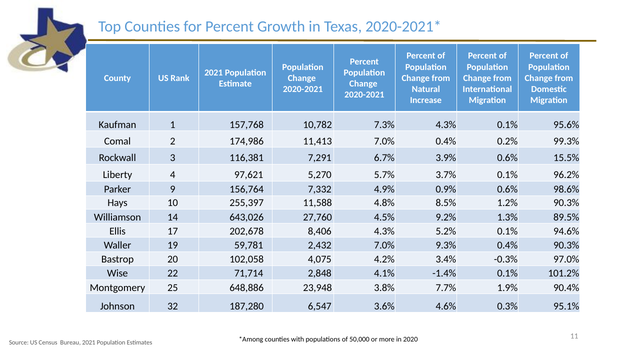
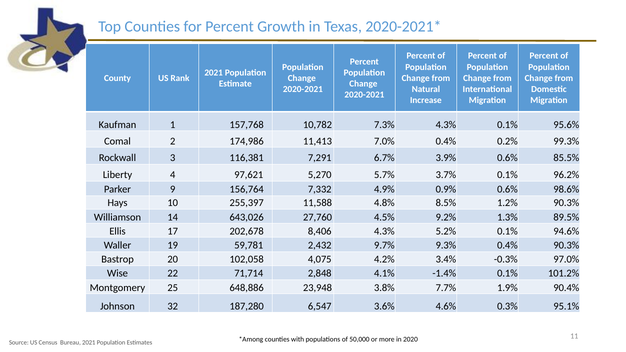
15.5%: 15.5% -> 85.5% (566, 158)
2,432 7.0%: 7.0% -> 9.7% (384, 245)
